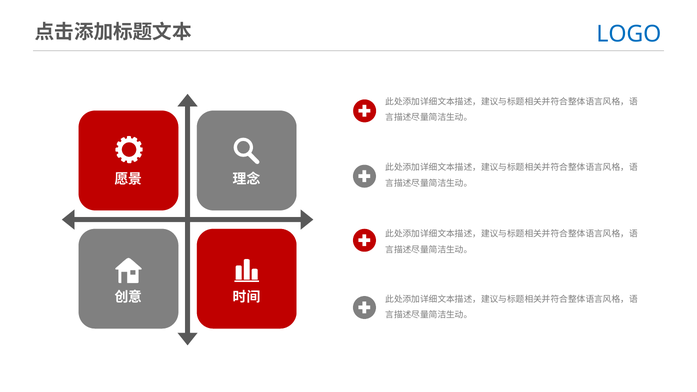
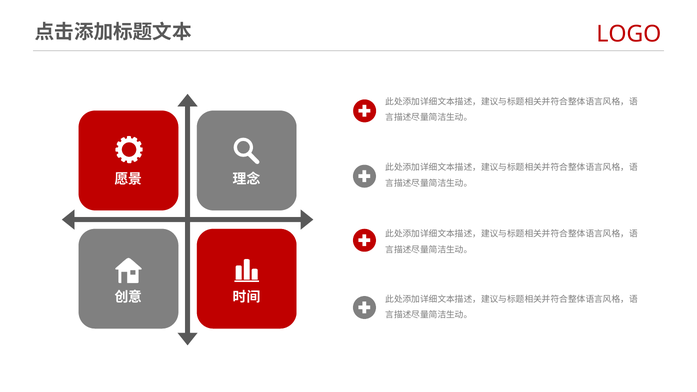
LOGO colour: blue -> red (629, 34)
